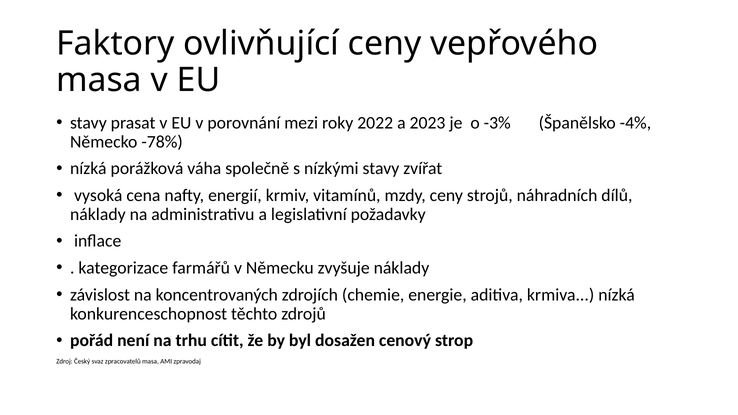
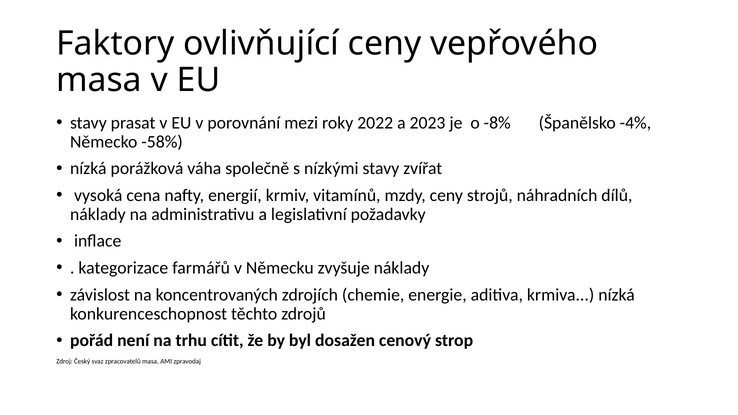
-3%: -3% -> -8% (497, 123)
-78%: -78% -> -58% (162, 142)
